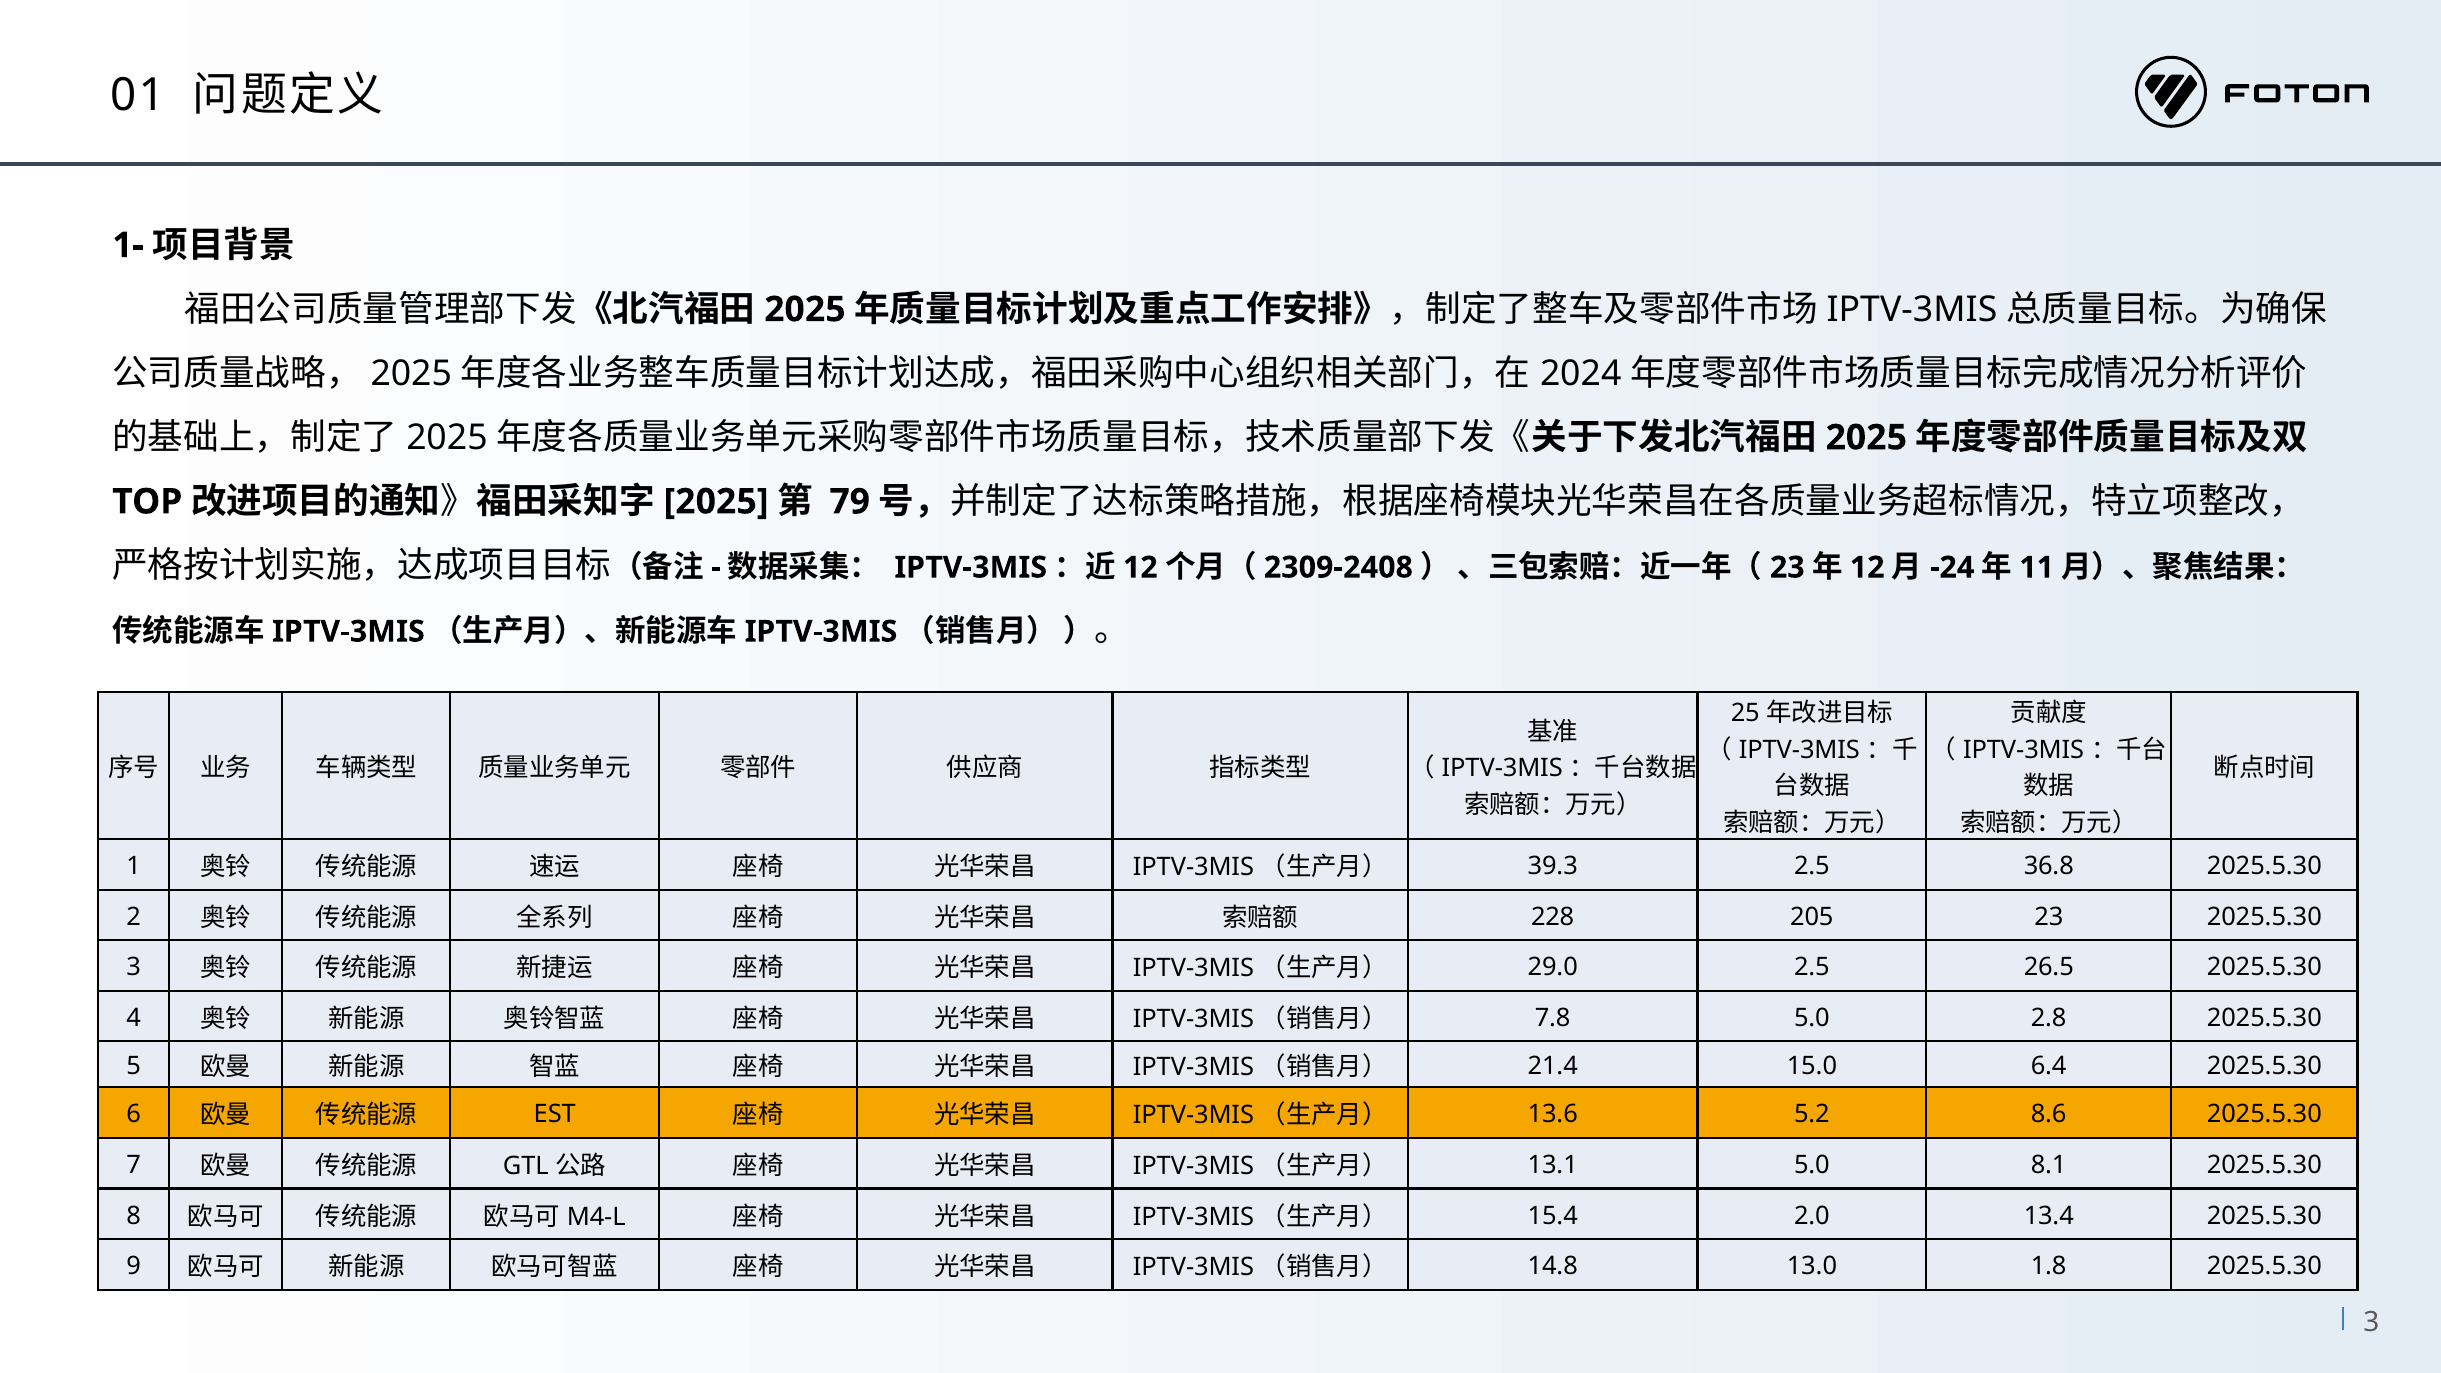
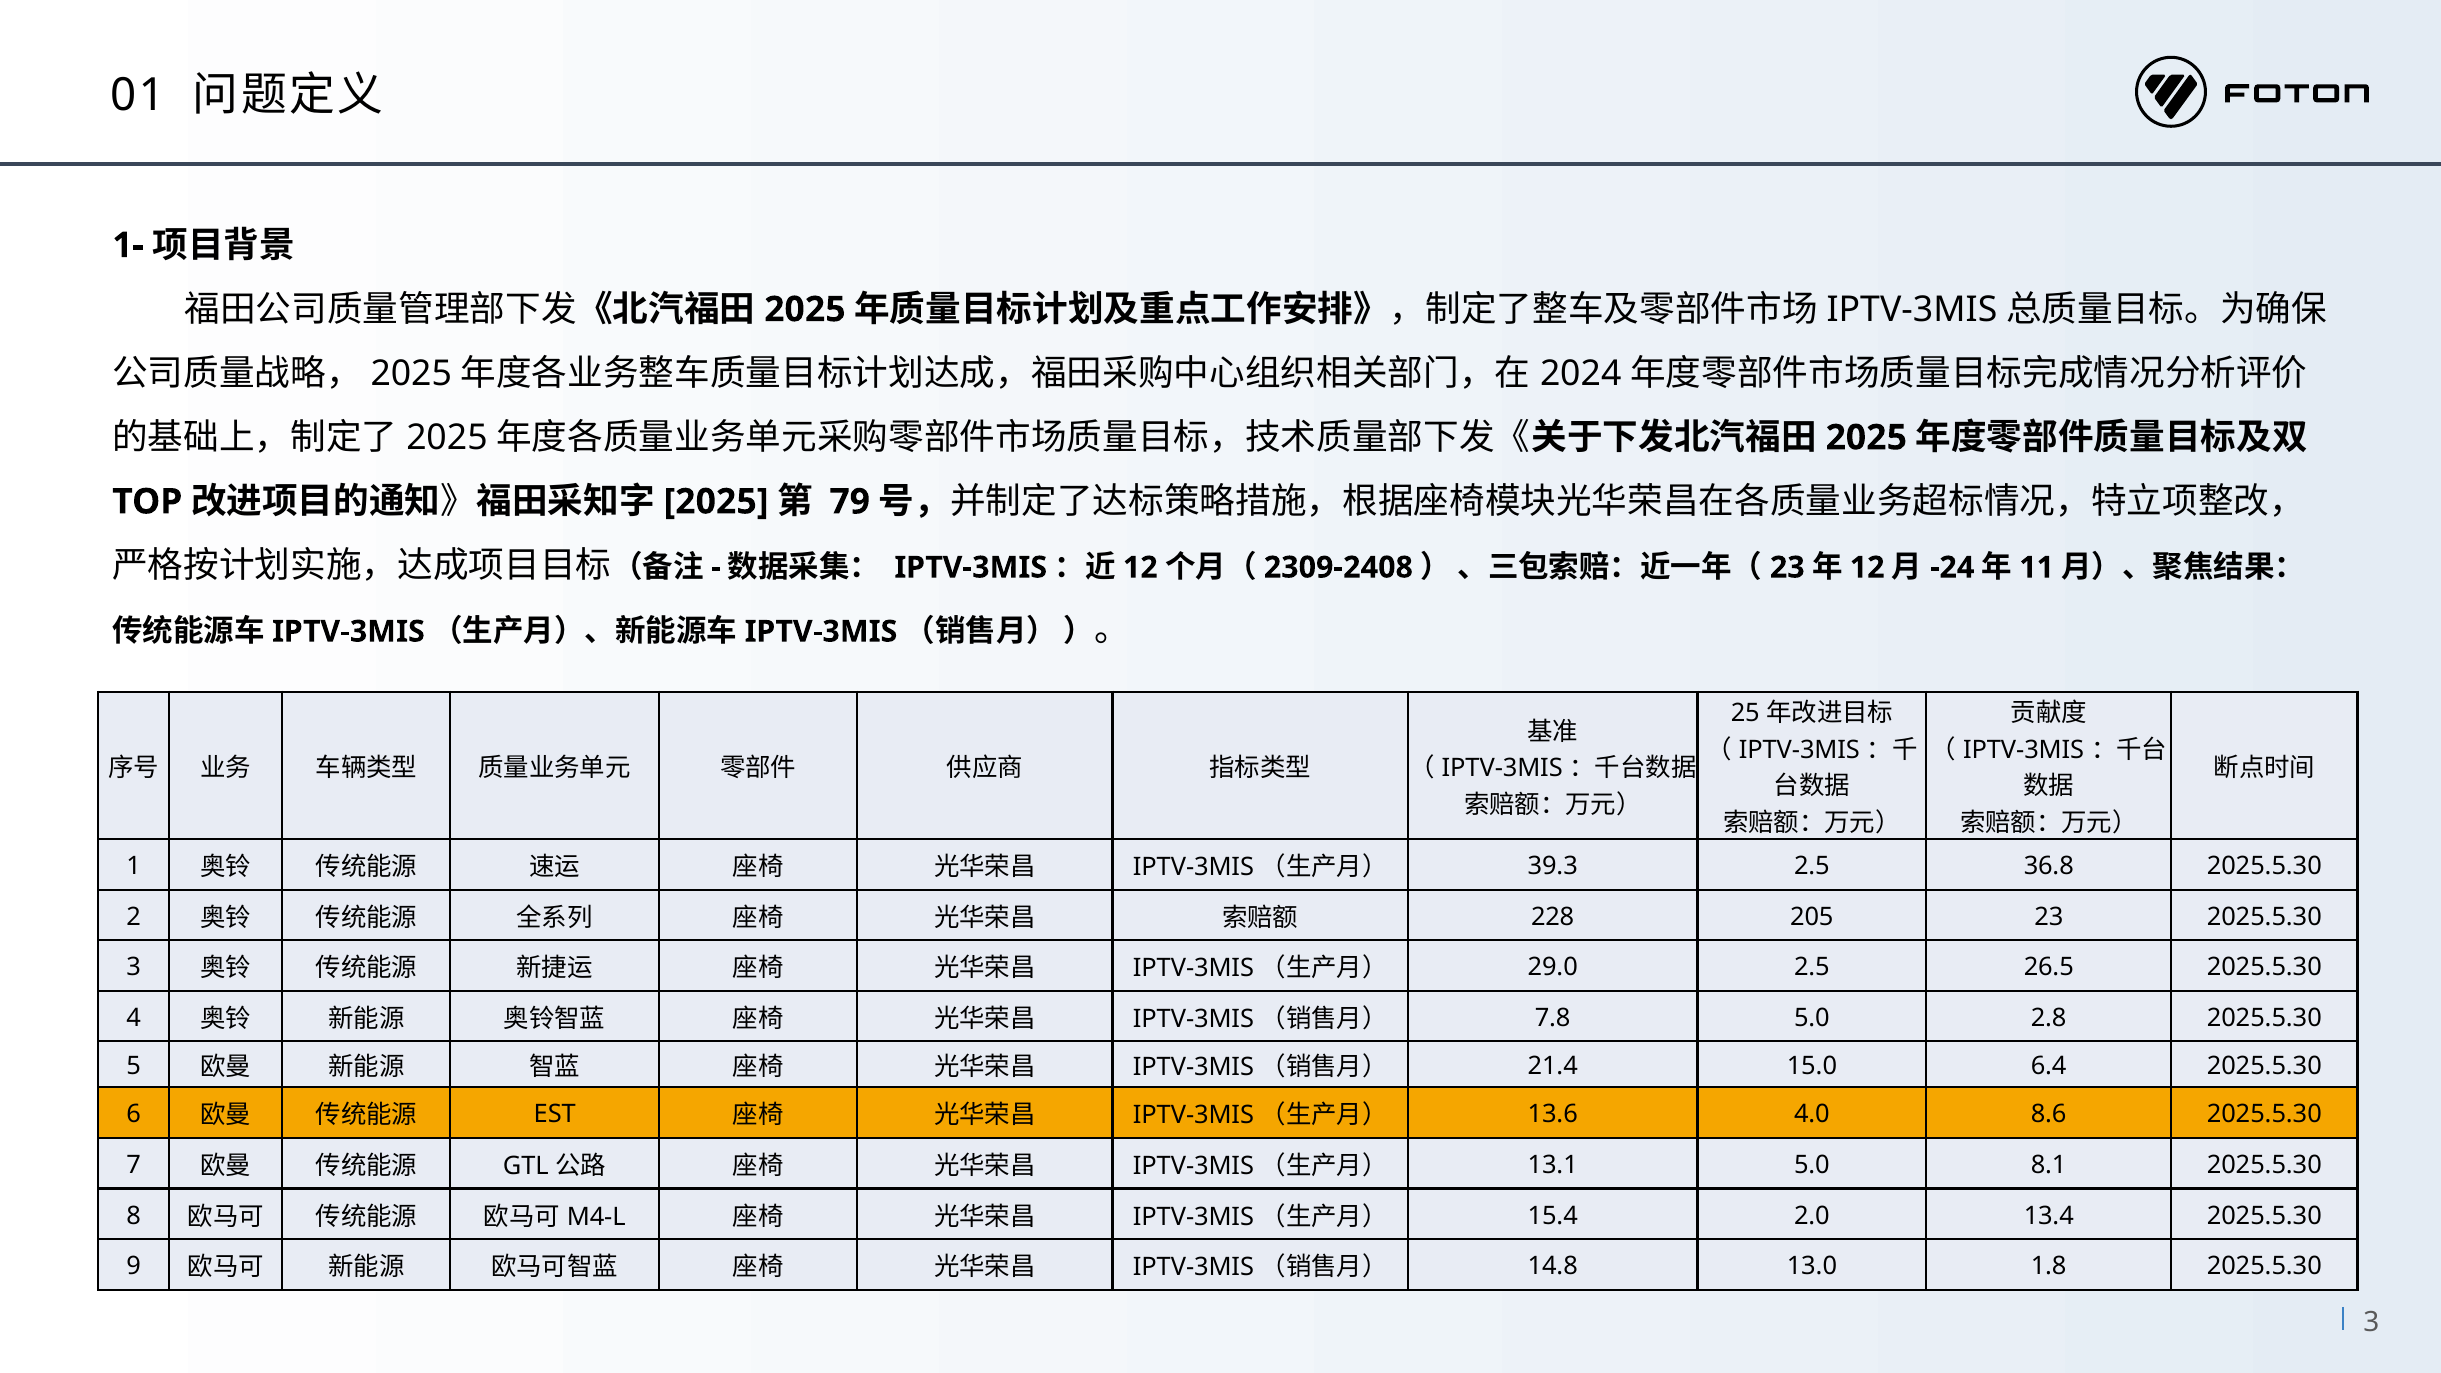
5.2: 5.2 -> 4.0 (1812, 1115)
